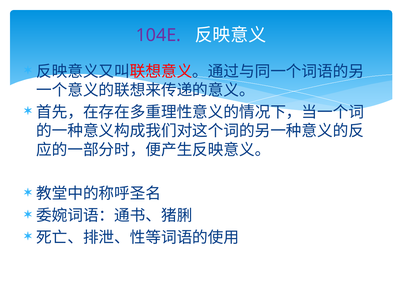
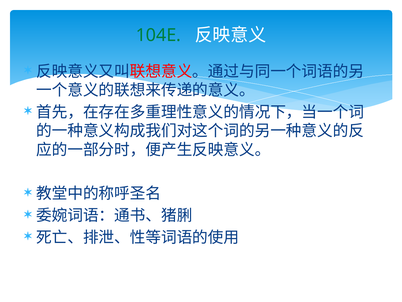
104E colour: purple -> green (158, 35)
